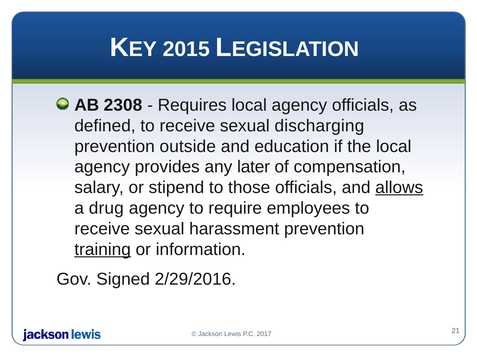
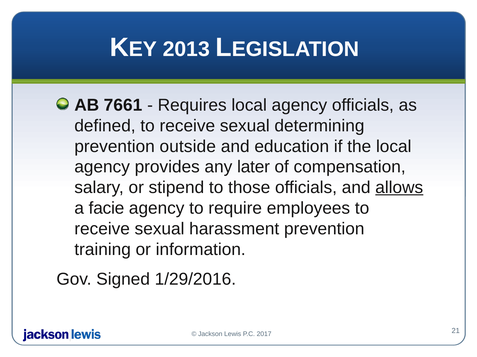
2015: 2015 -> 2013 (186, 49)
2308: 2308 -> 7661 (123, 105)
discharging: discharging -> determining (319, 126)
drug: drug -> facie (106, 209)
training underline: present -> none (103, 250)
2/29/2016: 2/29/2016 -> 1/29/2016 (195, 280)
